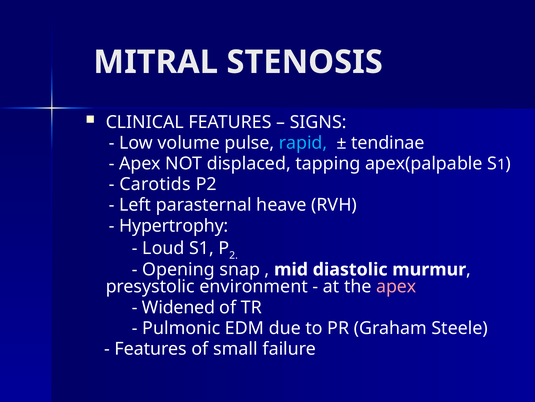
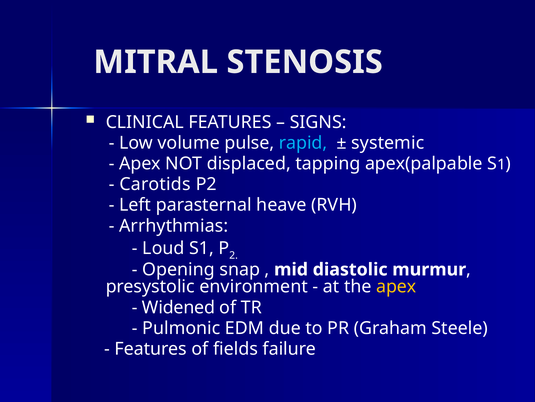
tendinae: tendinae -> systemic (388, 143)
Hypertrophy: Hypertrophy -> Arrhythmias (174, 225)
apex colour: pink -> yellow (396, 286)
small: small -> fields (236, 348)
